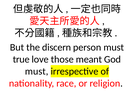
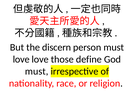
true: true -> love (21, 60)
meant: meant -> define (89, 60)
